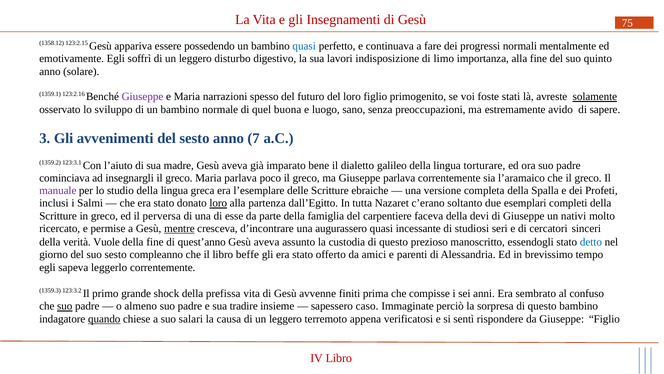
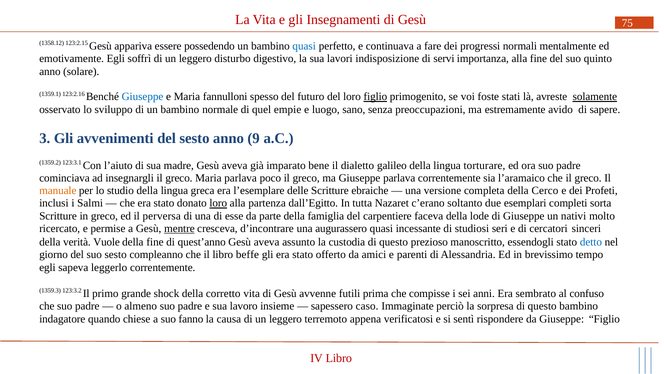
limo: limo -> servi (444, 59)
Giuseppe colour: purple -> blue (142, 97)
narrazioni: narrazioni -> fannulloni (225, 97)
figlio underline: none -> present (375, 97)
buona: buona -> empie (288, 109)
7: 7 -> 9 (254, 138)
manuale colour: purple -> orange (58, 191)
Spalla: Spalla -> Cerco (545, 191)
completi della: della -> sorta (601, 203)
devi: devi -> lode (479, 216)
prefissa: prefissa -> corretto (223, 293)
finiti: finiti -> futili (350, 293)
suo underline: present -> none (65, 306)
tradire: tradire -> lavoro (244, 306)
quando underline: present -> none (104, 319)
salari: salari -> fanno (191, 319)
